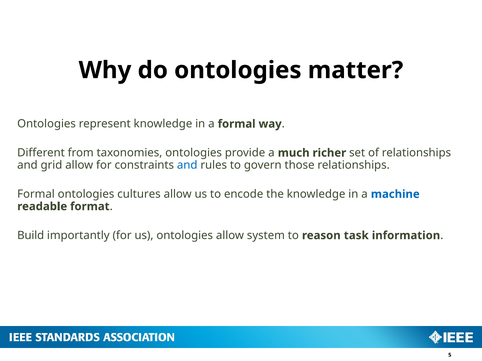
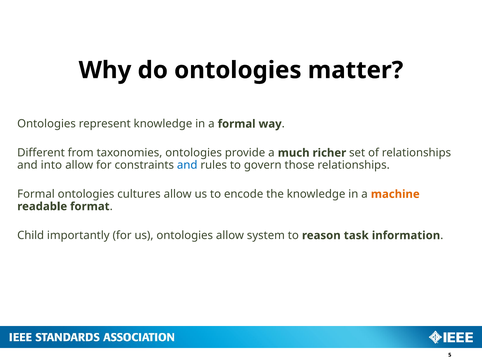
grid: grid -> into (51, 165)
machine colour: blue -> orange (395, 194)
Build: Build -> Child (31, 236)
